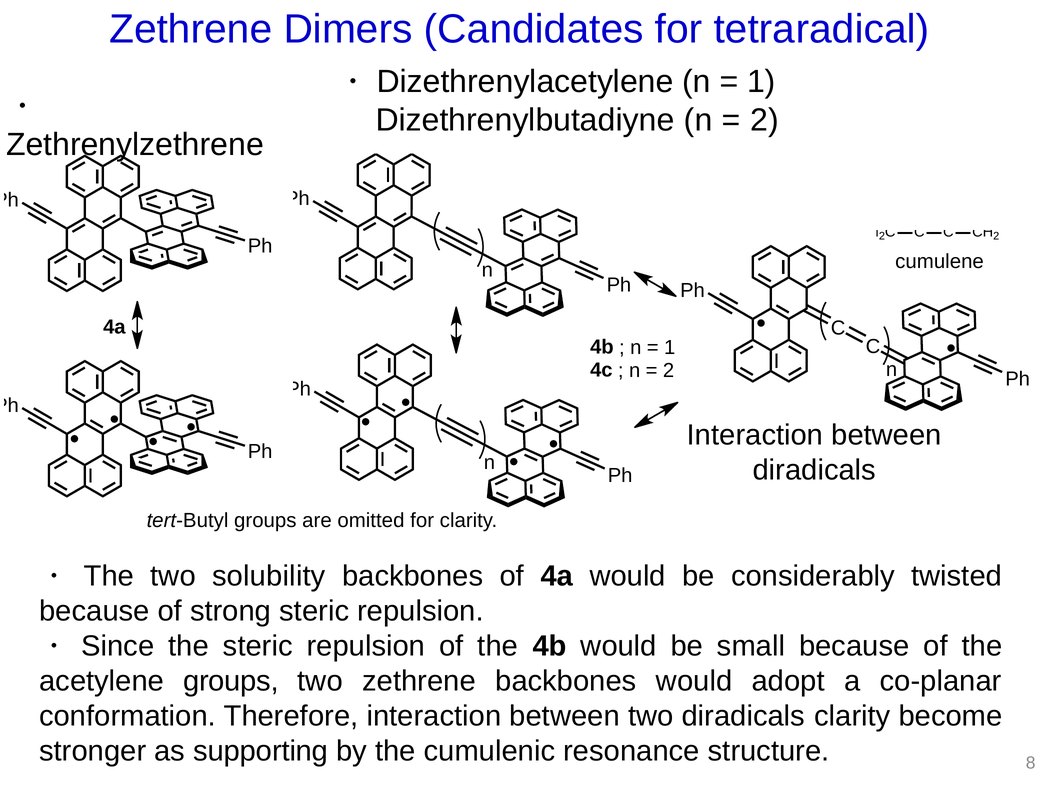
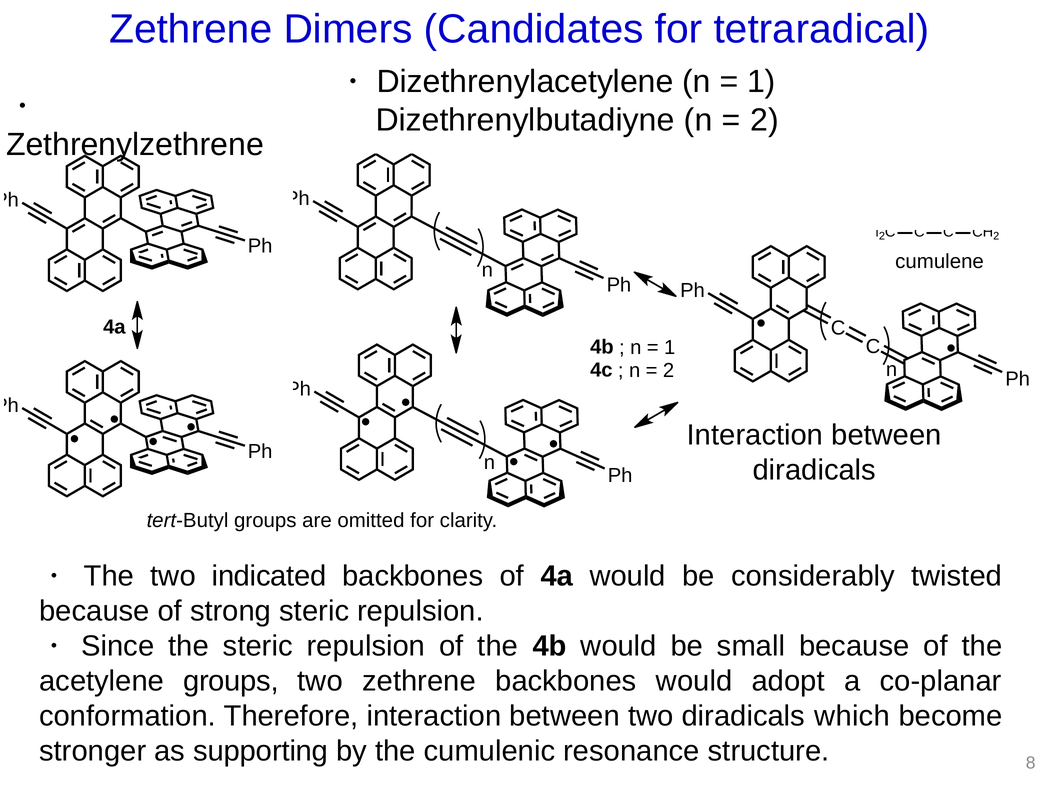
solubility: solubility -> indicated (269, 576)
diradicals clarity: clarity -> which (852, 716)
